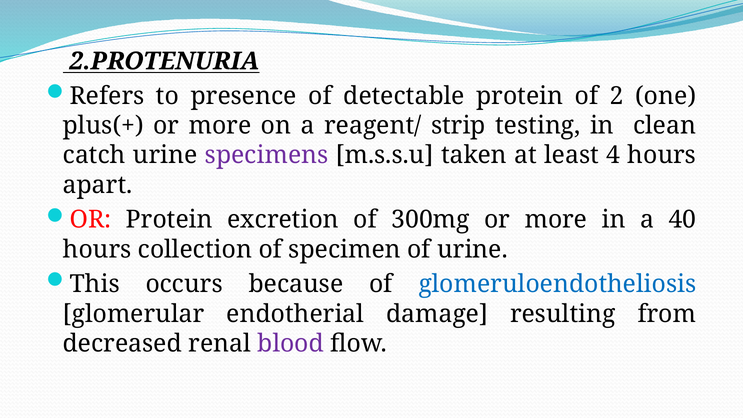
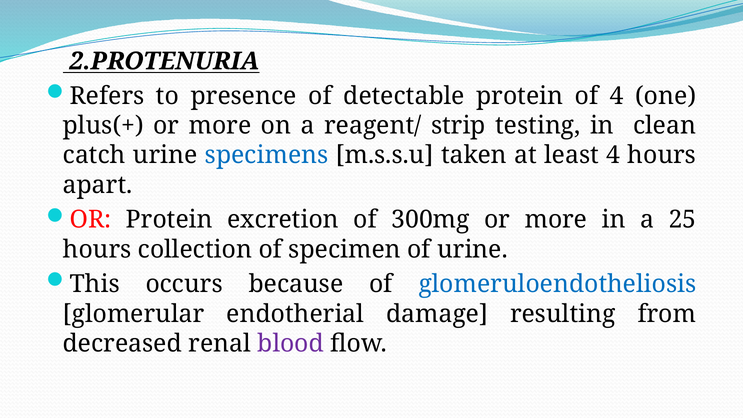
of 2: 2 -> 4 (617, 96)
specimens colour: purple -> blue (267, 155)
40: 40 -> 25 (682, 220)
